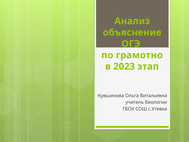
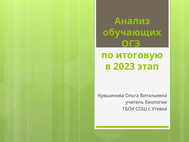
объяснение: объяснение -> обучающих (132, 32)
грамотно: грамотно -> итоговую (139, 55)
